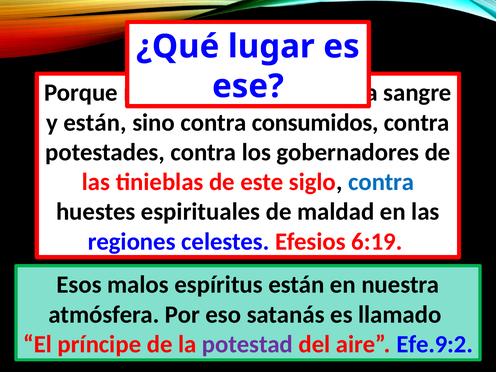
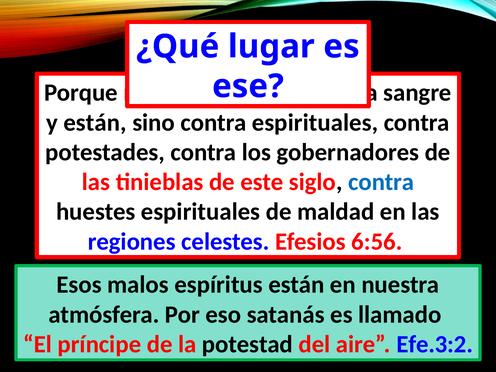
contra consumidos: consumidos -> espirituales (315, 123)
6:19: 6:19 -> 6:56 (377, 242)
potestad colour: purple -> black (247, 344)
Efe.9:2: Efe.9:2 -> Efe.3:2 (435, 344)
